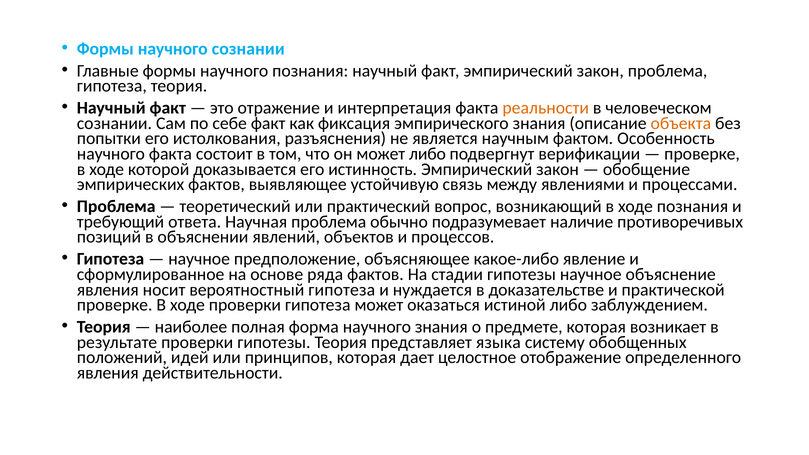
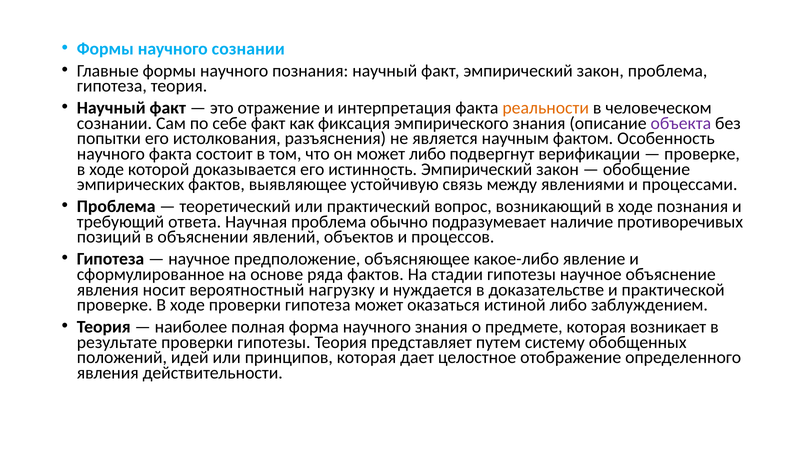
объекта colour: orange -> purple (681, 123)
вероятностный гипотеза: гипотеза -> нагрузку (342, 290)
языка: языка -> путем (498, 342)
